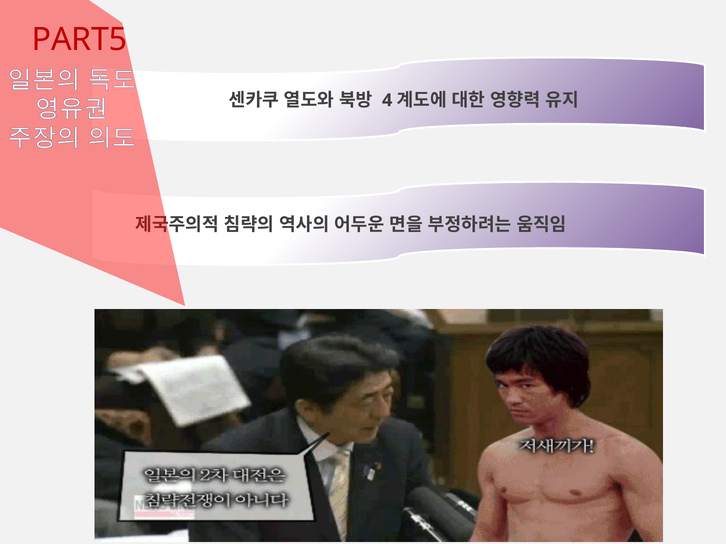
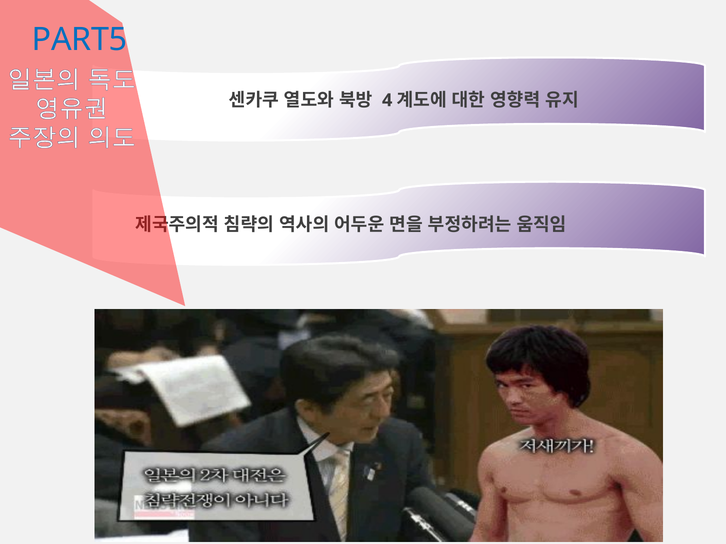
PART5 colour: red -> blue (80, 40)
